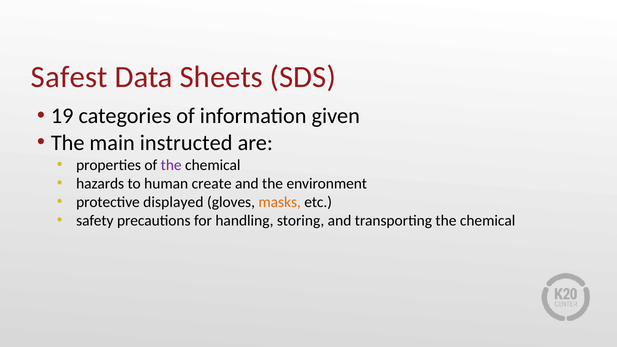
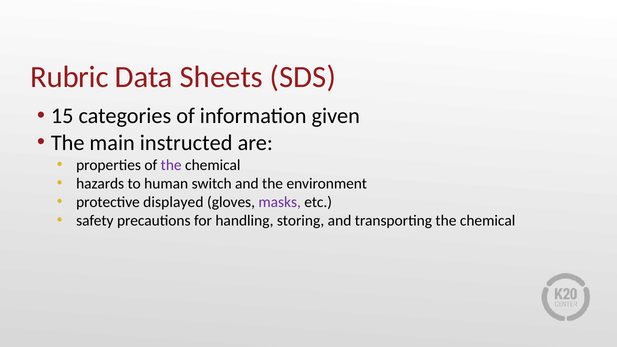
Safest: Safest -> Rubric (69, 77)
19: 19 -> 15 (62, 116)
create: create -> switch (212, 183)
masks colour: orange -> purple (280, 202)
